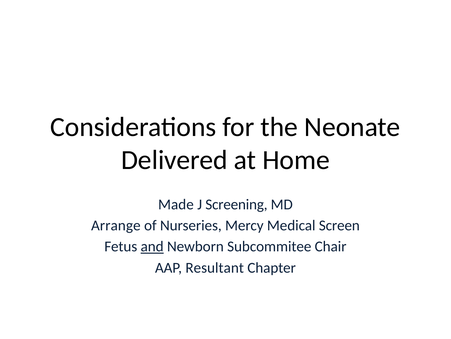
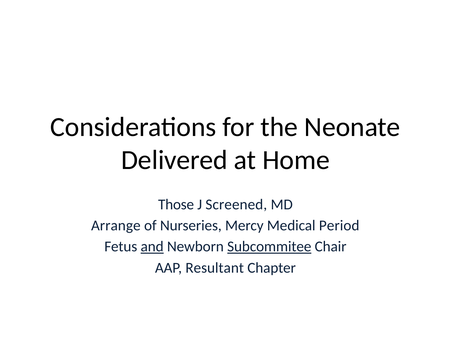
Made: Made -> Those (176, 204)
Screening: Screening -> Screened (236, 204)
Screen: Screen -> Period (339, 225)
Subcommitee underline: none -> present (269, 246)
